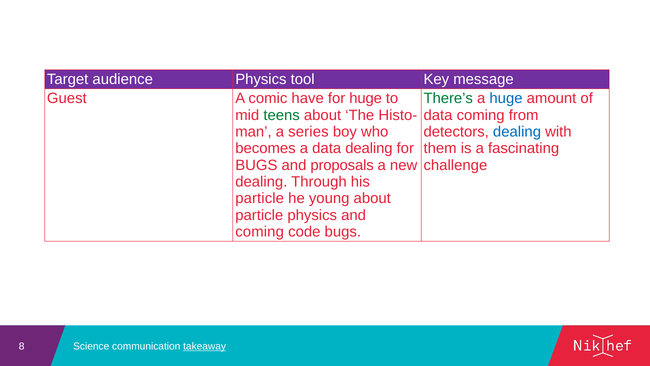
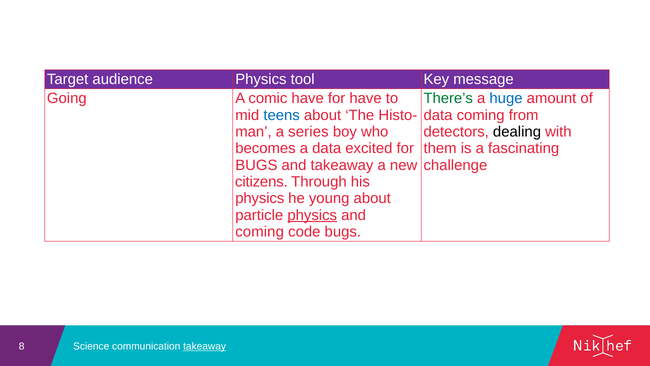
Guest: Guest -> Going (67, 98)
for huge: huge -> have (366, 98)
teens colour: green -> blue (282, 115)
dealing colour: blue -> black (517, 132)
data dealing: dealing -> excited (369, 148)
and proposals: proposals -> takeaway (342, 165)
dealing: dealing -> citizens (261, 182)
particle: particle -> physics (260, 198)
physics underline: none -> present (312, 215)
